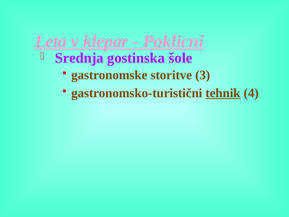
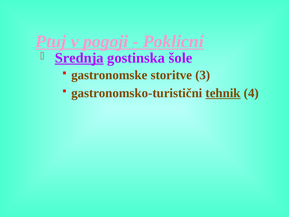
Leta: Leta -> Ptuj (51, 41)
klepar: klepar -> pogoji (106, 41)
Srednja underline: none -> present (79, 58)
